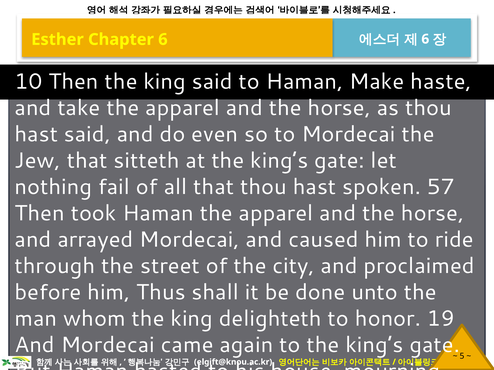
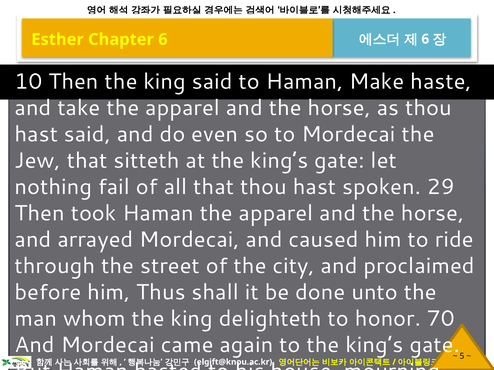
57: 57 -> 29 (441, 187)
19: 19 -> 70 (441, 319)
